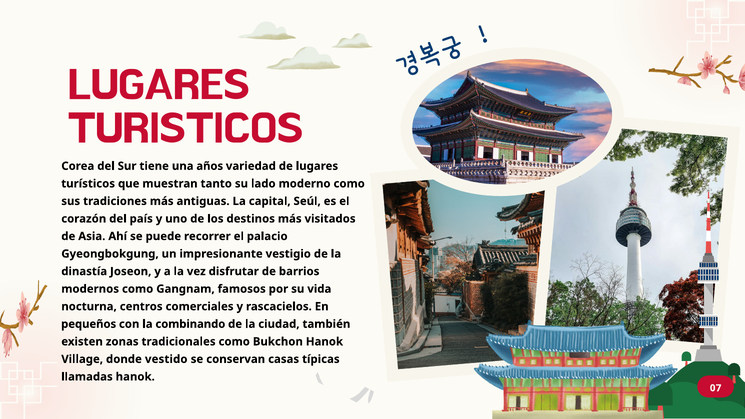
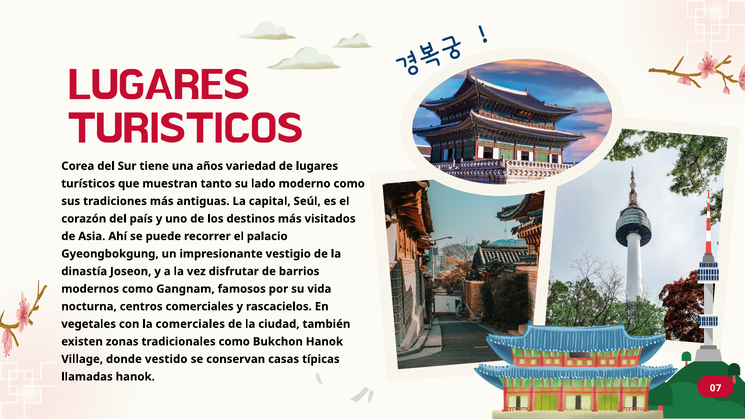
pequeños: pequeños -> vegetales (89, 324)
la combinando: combinando -> comerciales (190, 324)
